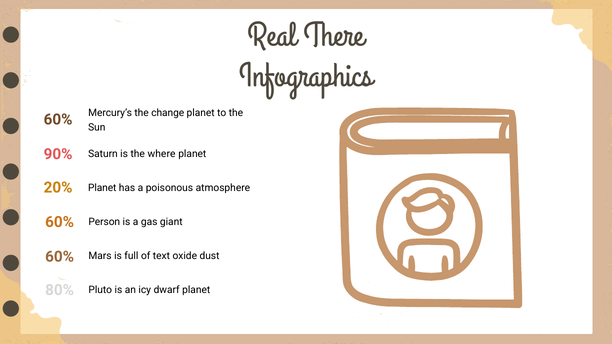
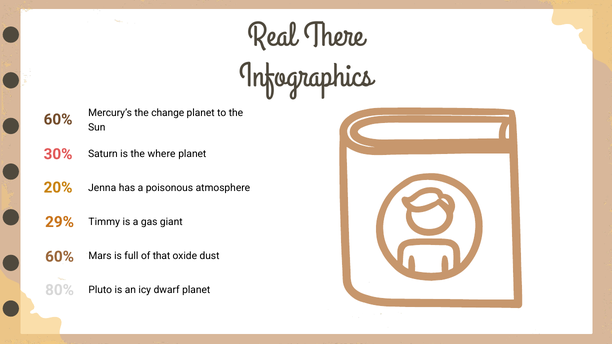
90%: 90% -> 30% (58, 154)
Planet: Planet -> Jenna (102, 188)
60%: 60% -> 29% (60, 222)
Person: Person -> Timmy (104, 222)
text: text -> that (162, 256)
